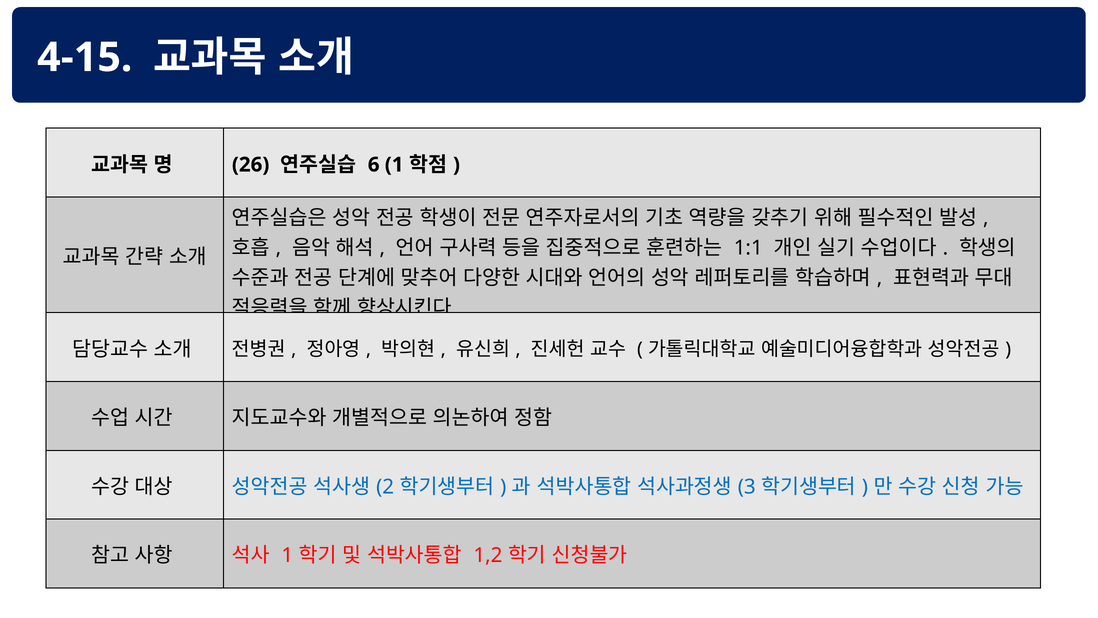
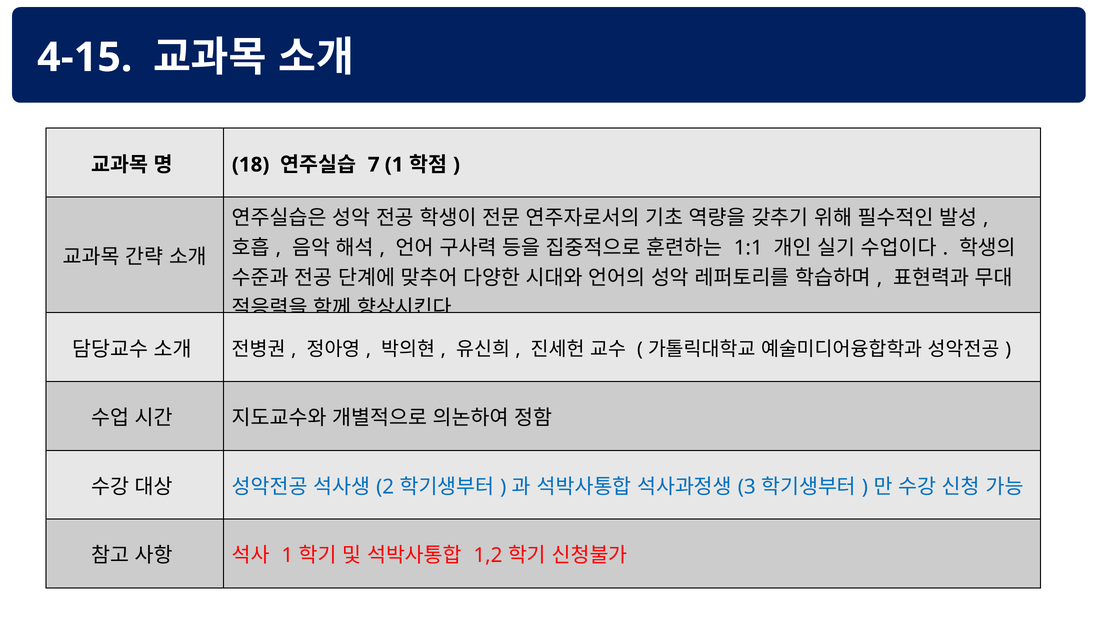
26: 26 -> 18 (251, 165)
6: 6 -> 7 (374, 165)
